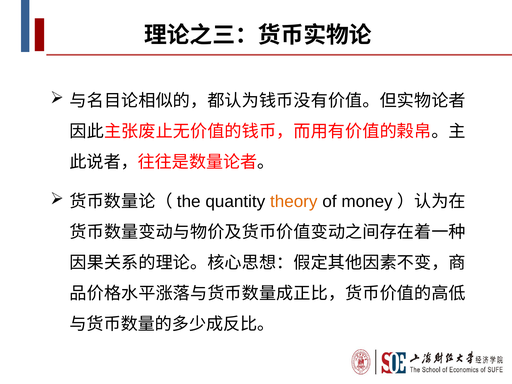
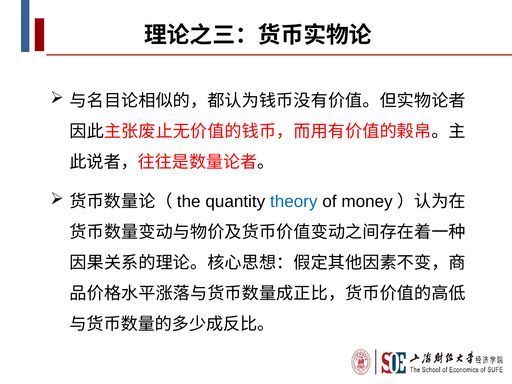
theory colour: orange -> blue (294, 201)
